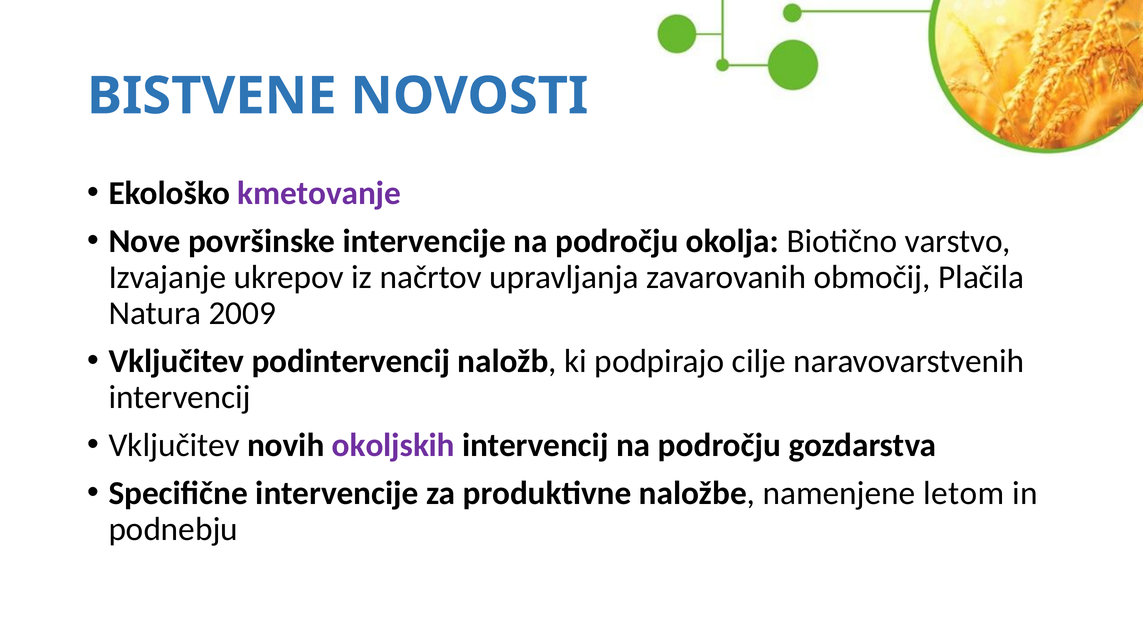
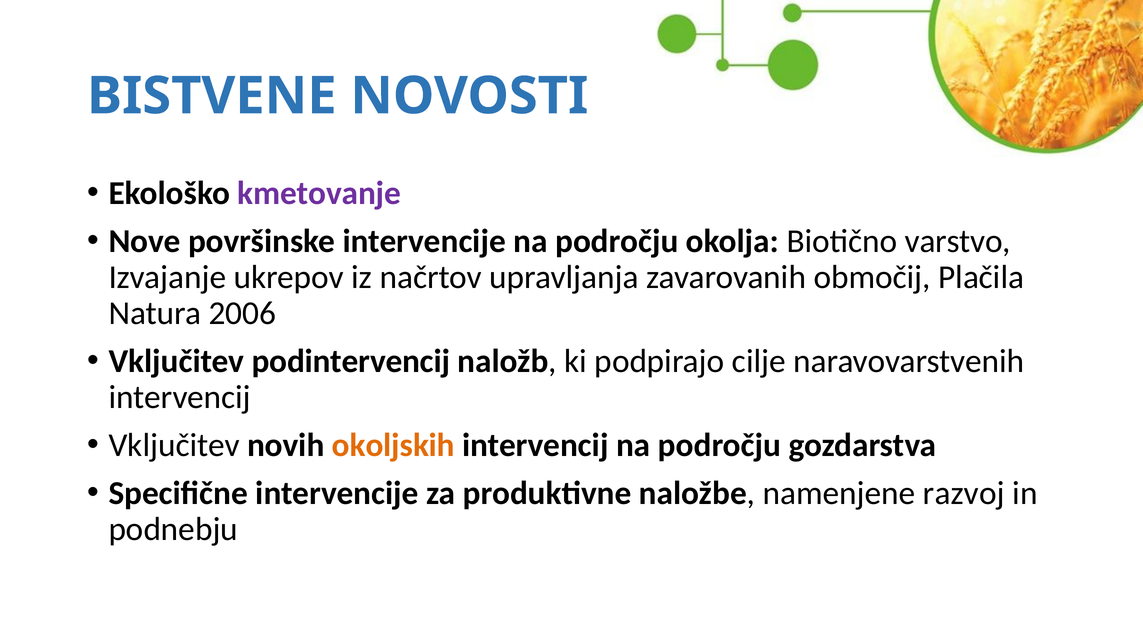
2009: 2009 -> 2006 (242, 313)
okoljskih colour: purple -> orange (393, 445)
letom: letom -> razvoj (964, 493)
